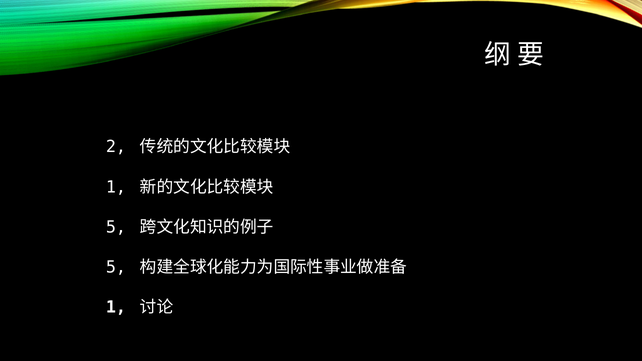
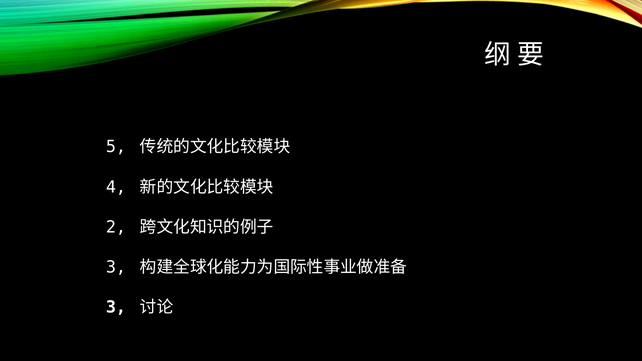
2: 2 -> 5 (116, 147)
1: 1 -> 4 (116, 187)
5: 5 -> 2 (116, 227)
5: 5 -> 3 (116, 267)
1: 1 -> 3 (116, 307)
